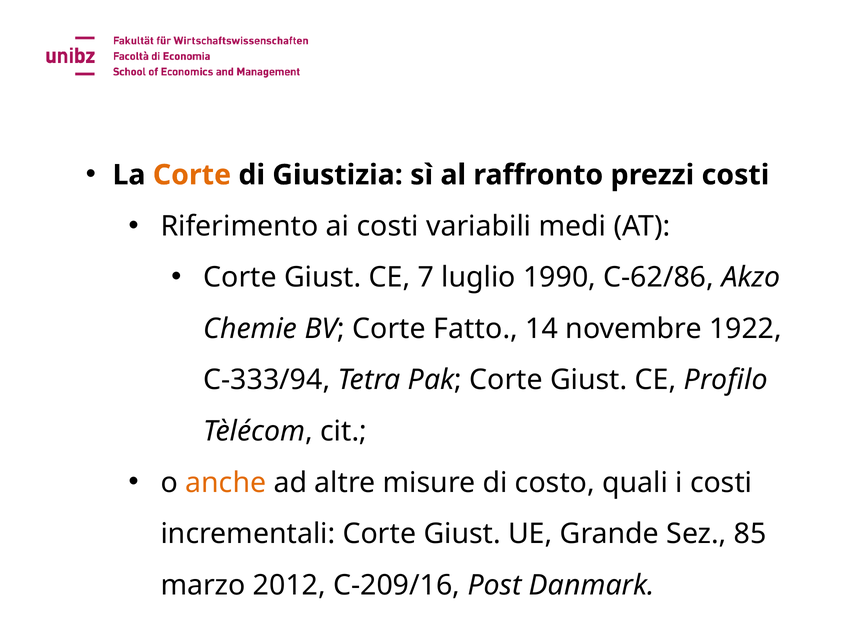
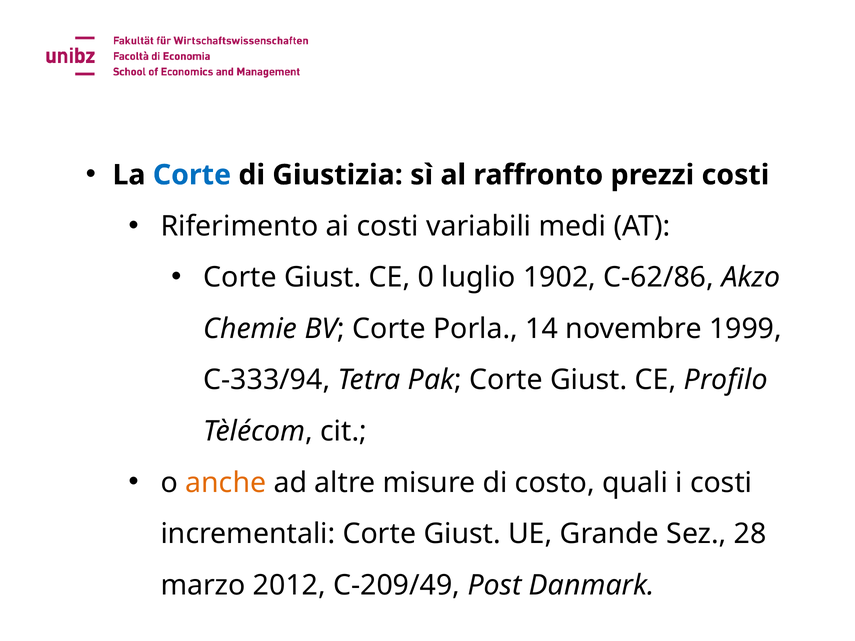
Corte colour: orange -> blue (192, 175)
7: 7 -> 0 (426, 278)
1990: 1990 -> 1902 (560, 278)
Fatto: Fatto -> Porla (476, 329)
1922: 1922 -> 1999 (746, 329)
85: 85 -> 28 (750, 534)
C-209/16: C-209/16 -> C-209/49 (397, 585)
